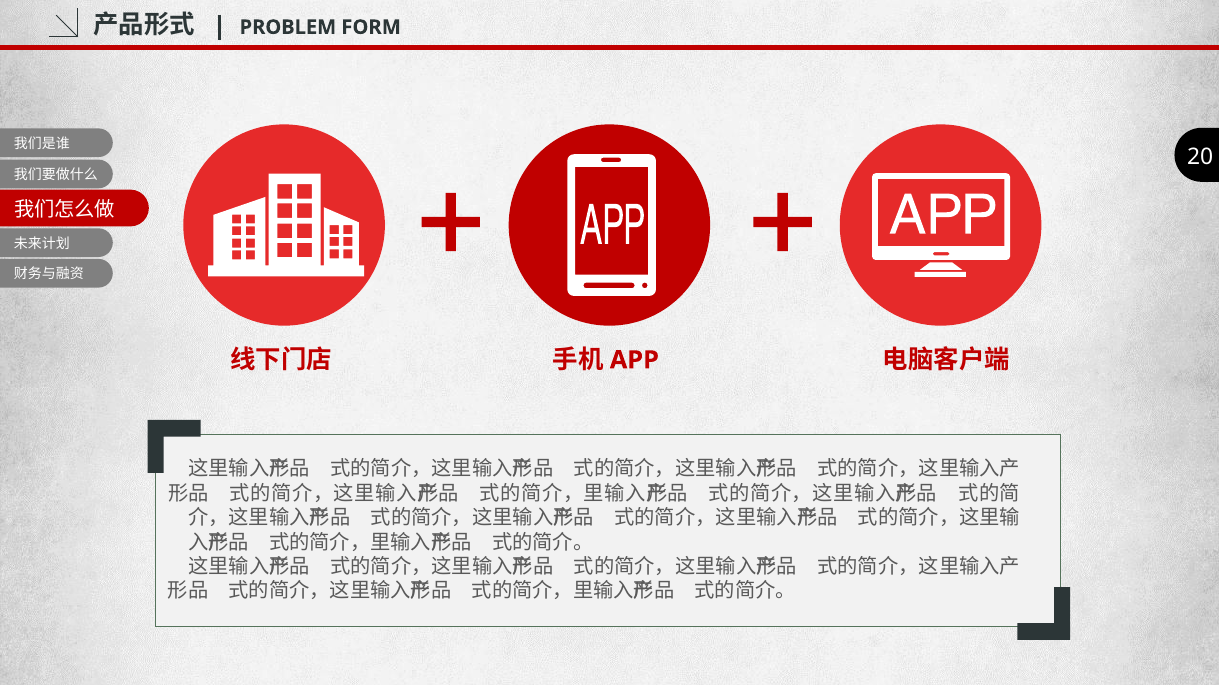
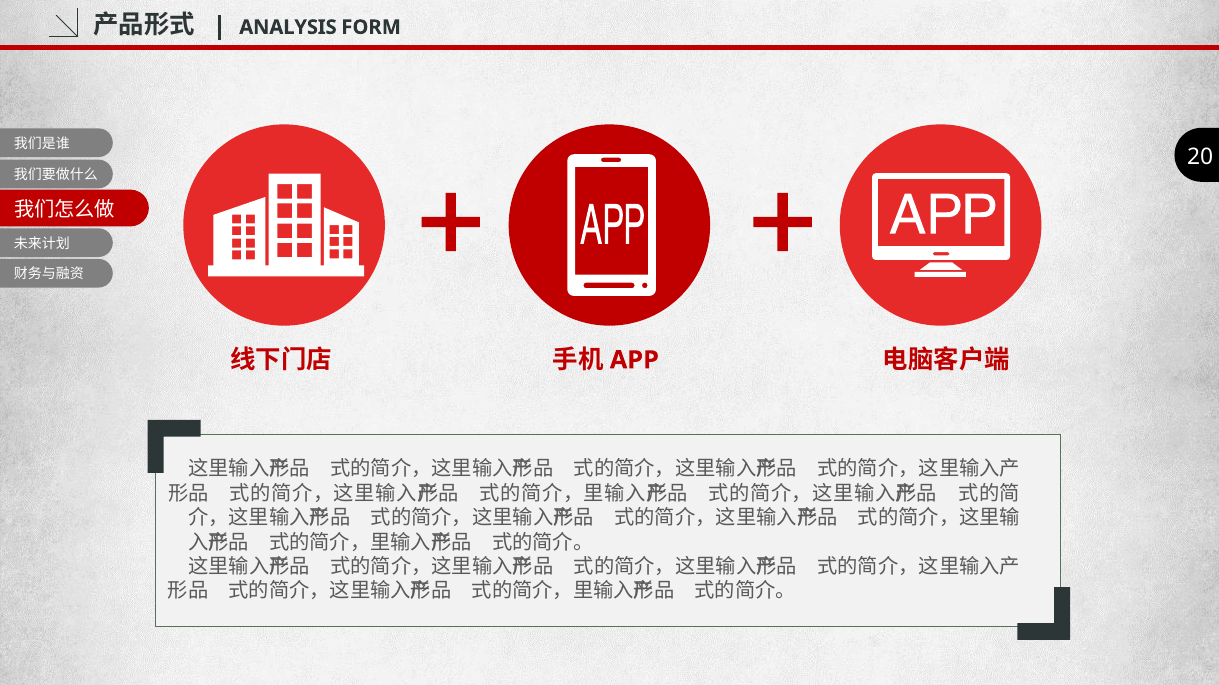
PROBLEM: PROBLEM -> ANALYSIS (288, 27)
